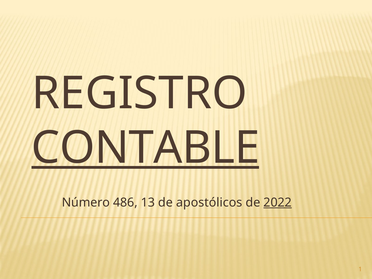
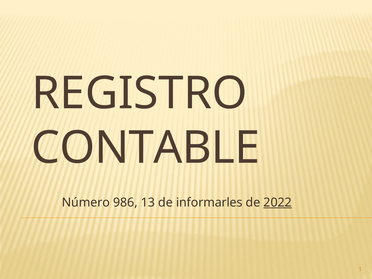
CONTABLE underline: present -> none (146, 148)
486: 486 -> 986 (125, 203)
apostólicos: apostólicos -> informarles (209, 203)
